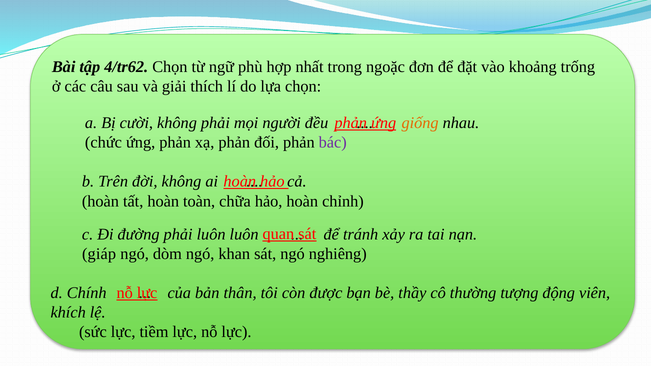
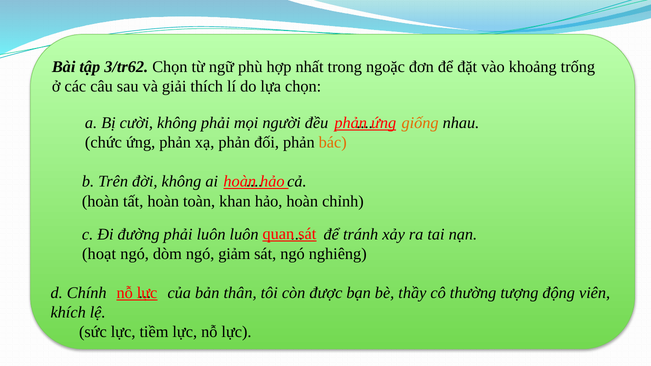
4/tr62: 4/tr62 -> 3/tr62 (126, 67)
bác colour: purple -> orange (333, 142)
chữa: chữa -> khan (235, 201)
giáp: giáp -> hoạt (99, 254)
khan: khan -> giảm (234, 254)
